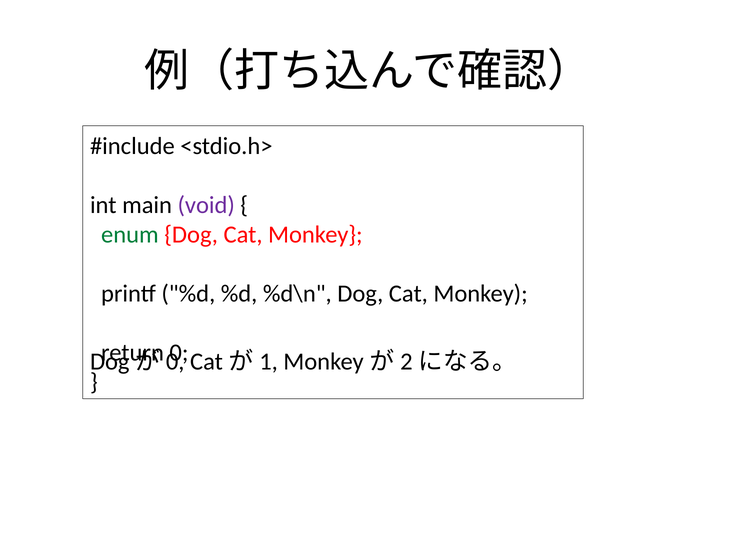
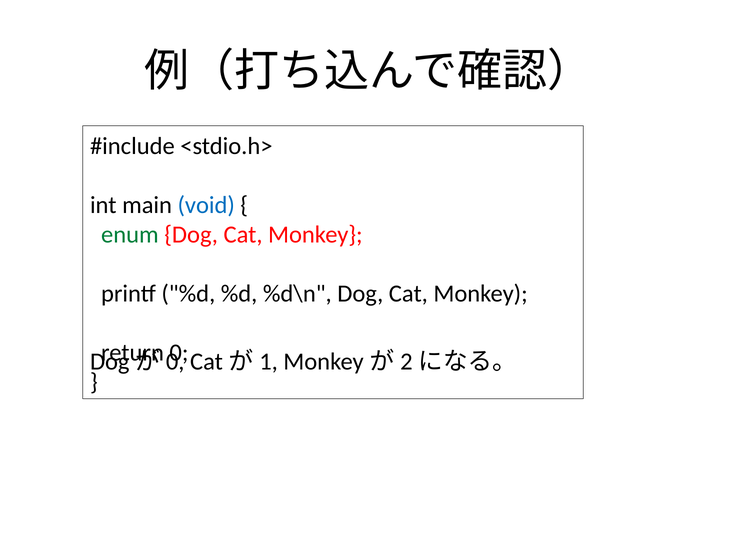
void colour: purple -> blue (206, 205)
